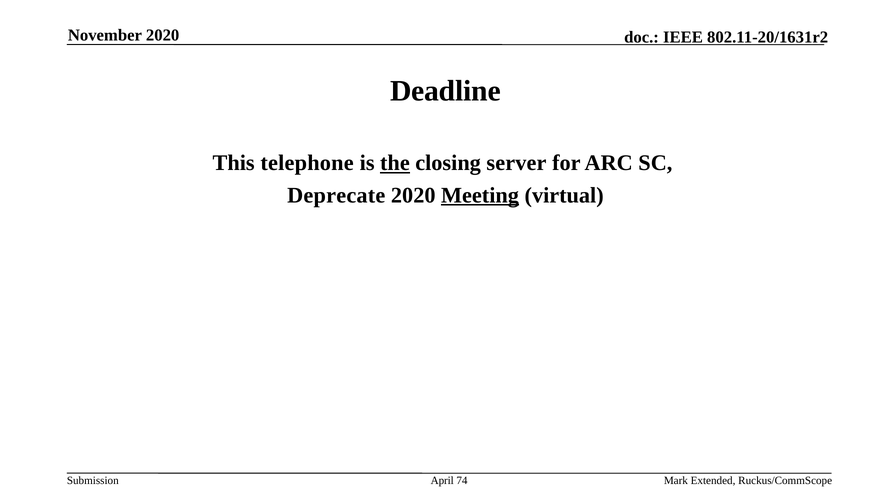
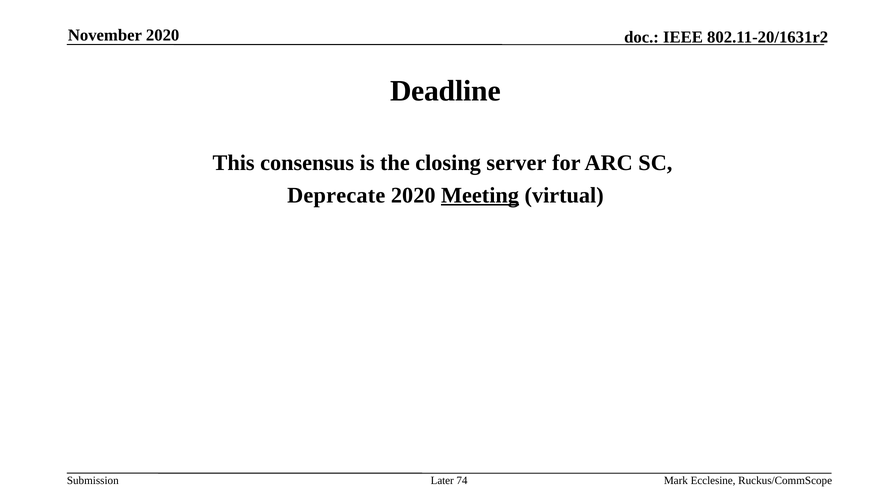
telephone: telephone -> consensus (307, 163)
the underline: present -> none (395, 163)
April: April -> Later (442, 481)
Extended: Extended -> Ecclesine (713, 481)
